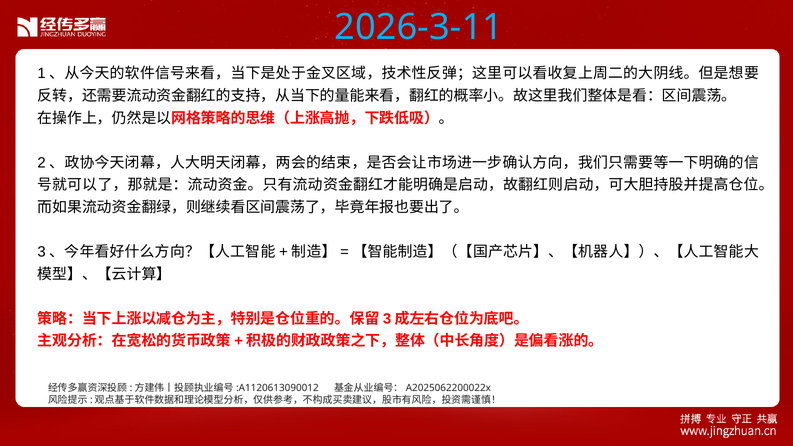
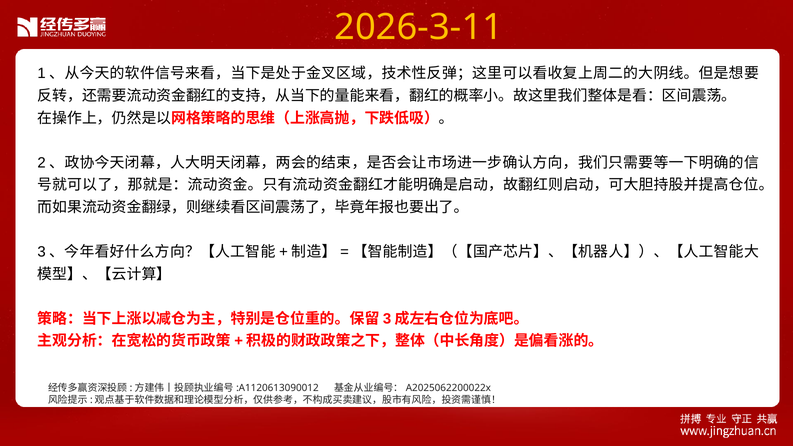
2026-3-11 colour: light blue -> yellow (419, 27)
